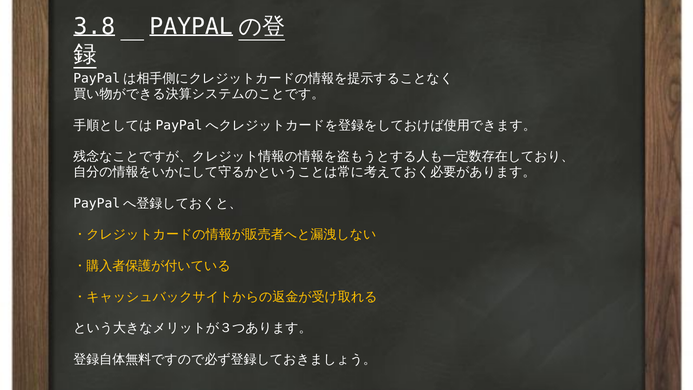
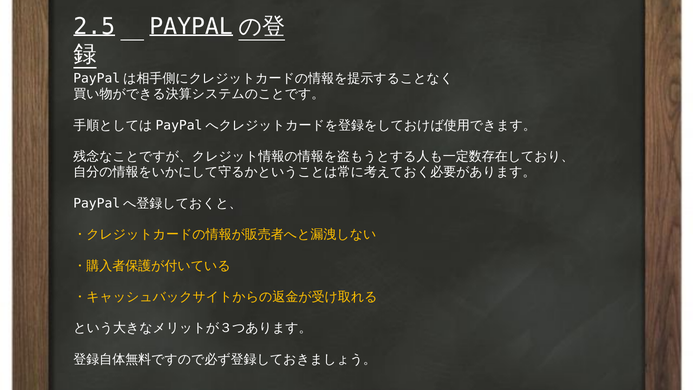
3.8: 3.8 -> 2.5 (94, 27)
